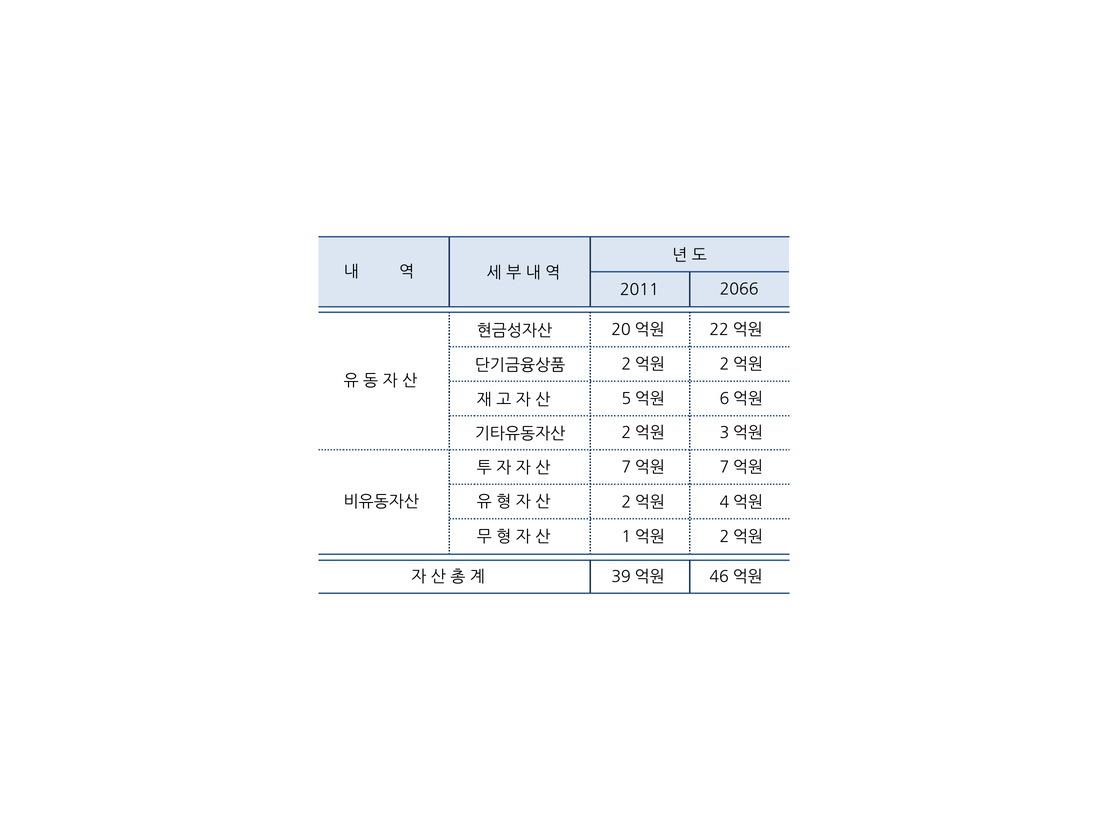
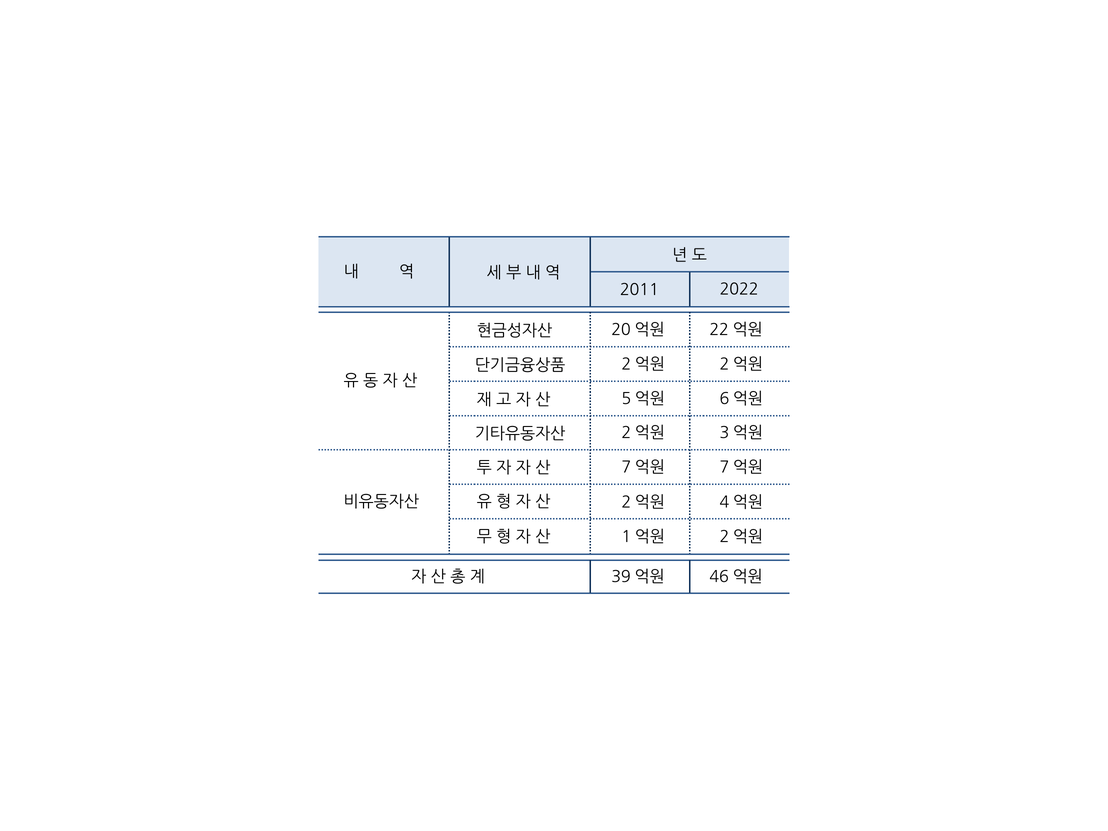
2066: 2066 -> 2022 (739, 289)
